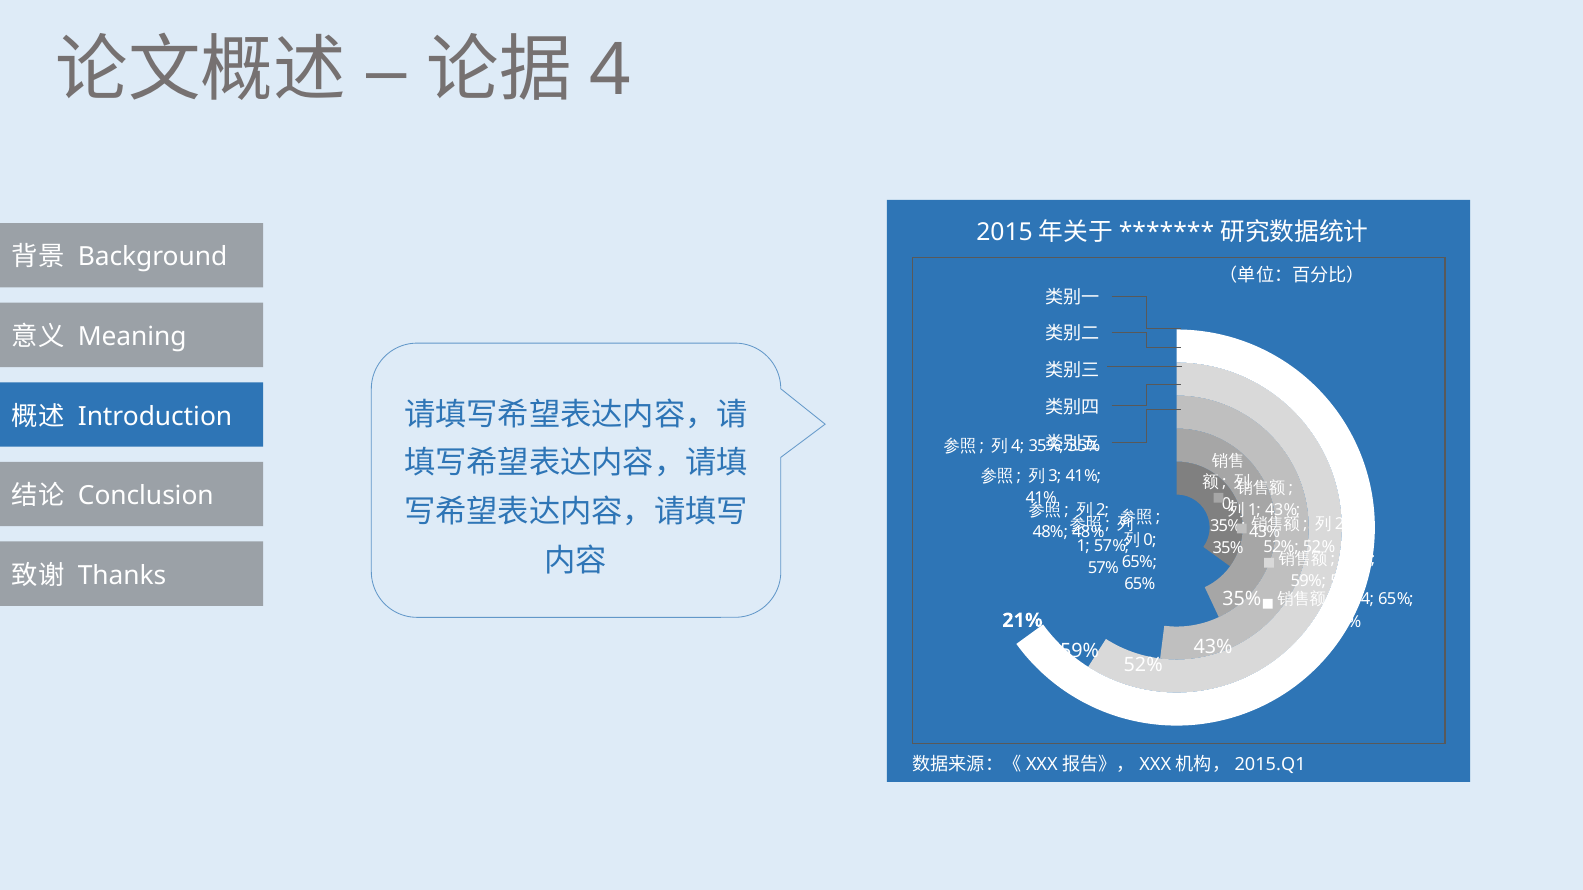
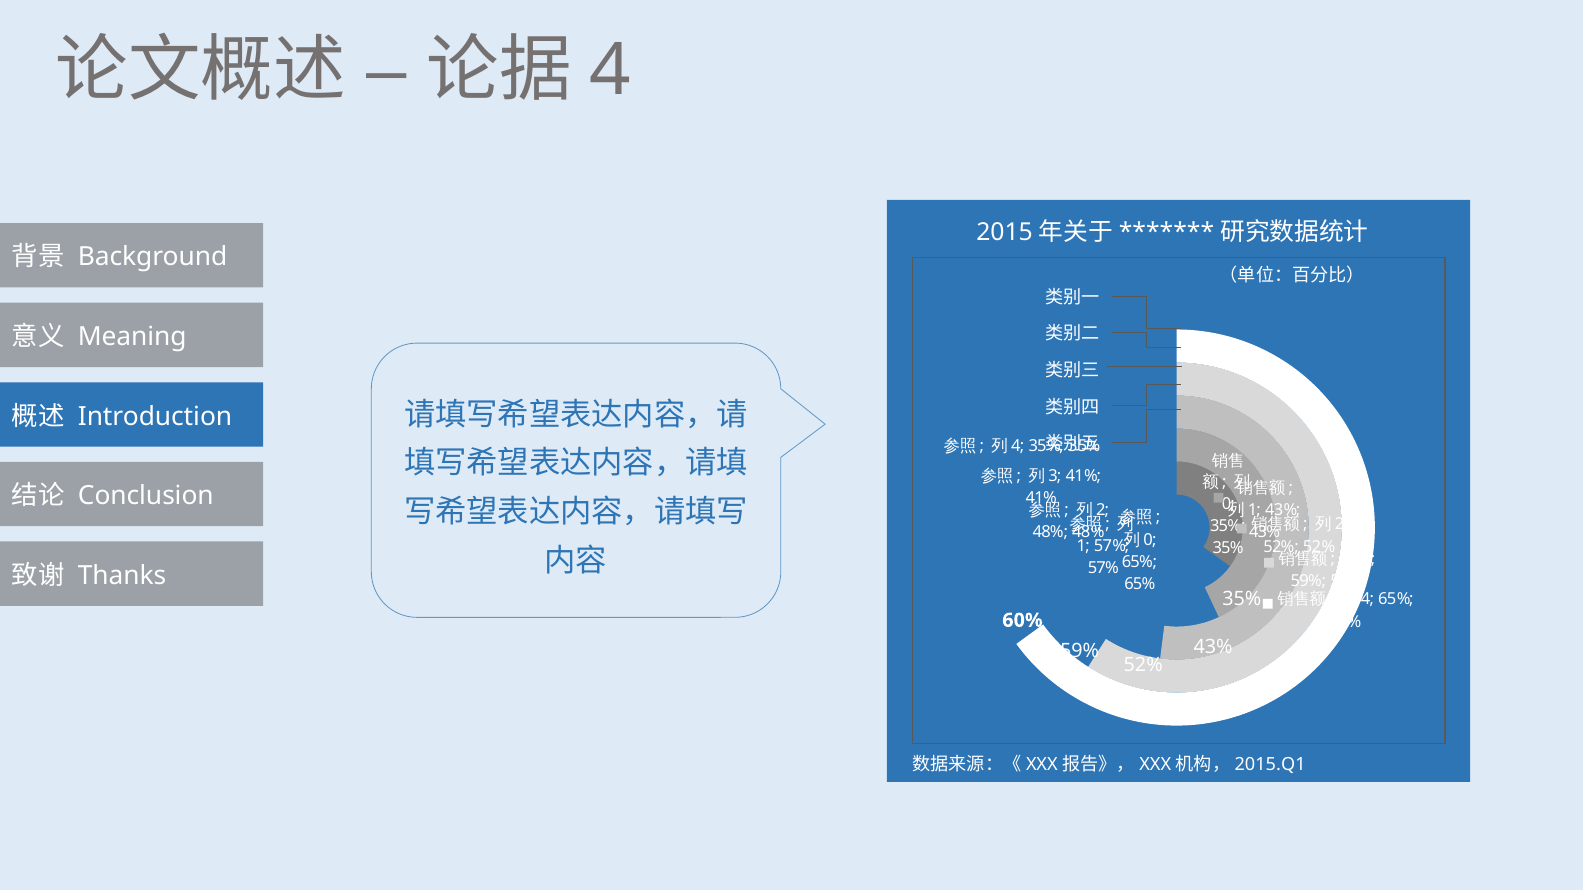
21%: 21% -> 60% (1022, 621)
